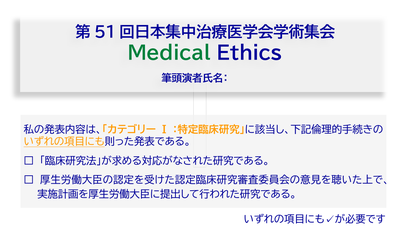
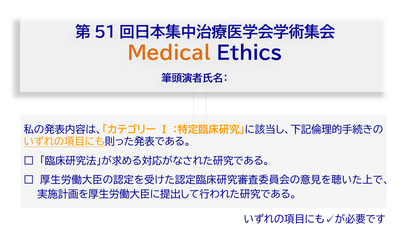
Medical colour: green -> orange (169, 53)
